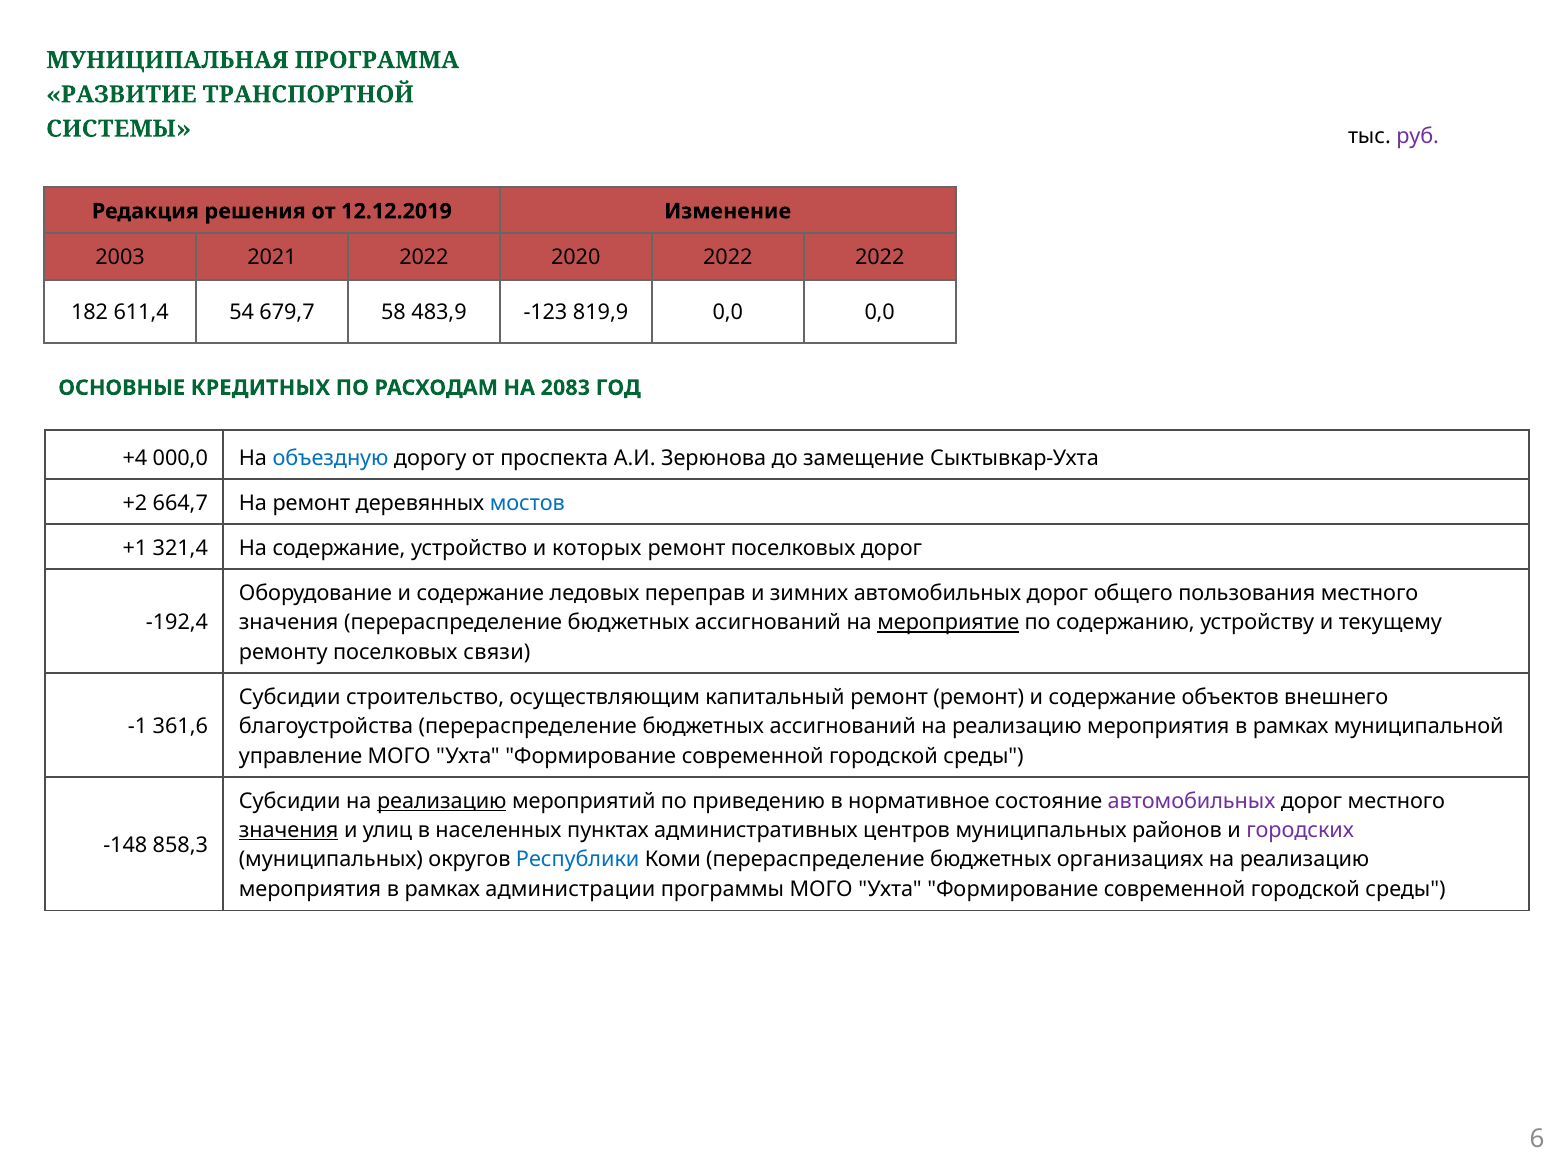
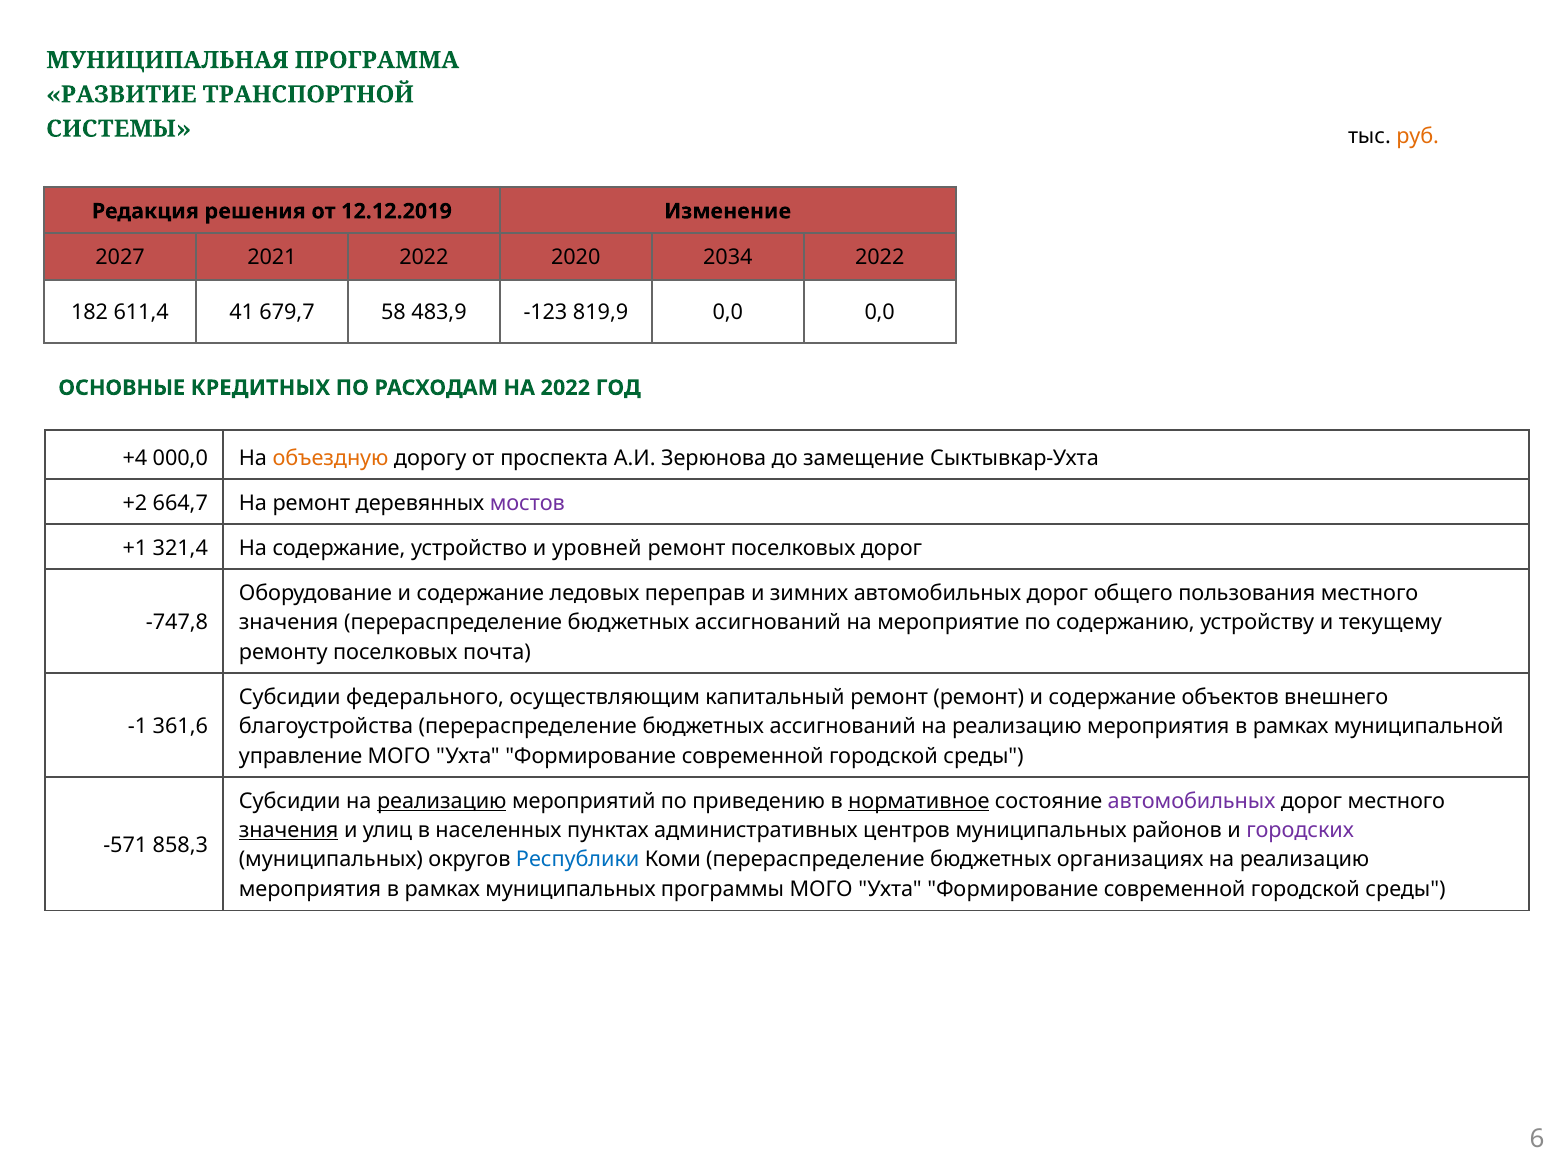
руб colour: purple -> orange (1418, 136)
2003: 2003 -> 2027 (120, 258)
2020 2022: 2022 -> 2034 (728, 258)
54: 54 -> 41 (242, 313)
НА 2083: 2083 -> 2022 (565, 388)
объездную colour: blue -> orange (331, 458)
мостов colour: blue -> purple (527, 503)
которых: которых -> уровней (597, 548)
-192,4: -192,4 -> -747,8 (177, 623)
мероприятие underline: present -> none (948, 623)
связи: связи -> почта (497, 652)
строительство: строительство -> федерального (425, 697)
нормативное underline: none -> present (919, 801)
-148: -148 -> -571 (125, 845)
рамках администрации: администрации -> муниципальных (571, 889)
